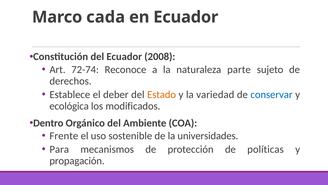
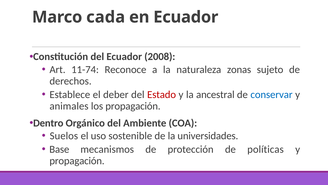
72-74: 72-74 -> 11-74 (85, 69)
parte: parte -> zonas (239, 69)
Estado colour: orange -> red (162, 94)
variedad: variedad -> ancestral (215, 94)
ecológica: ecológica -> animales (69, 106)
los modificados: modificados -> propagación (133, 106)
Frente: Frente -> Suelos (64, 135)
Para: Para -> Base (59, 149)
